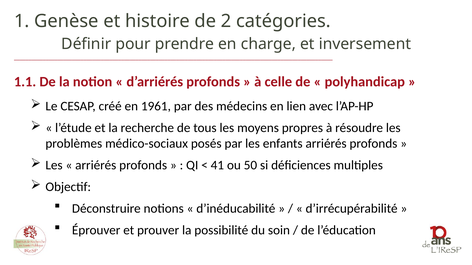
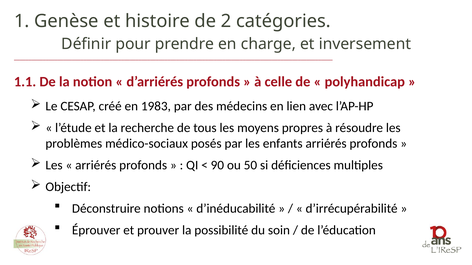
1961: 1961 -> 1983 (156, 106)
41: 41 -> 90 (217, 166)
